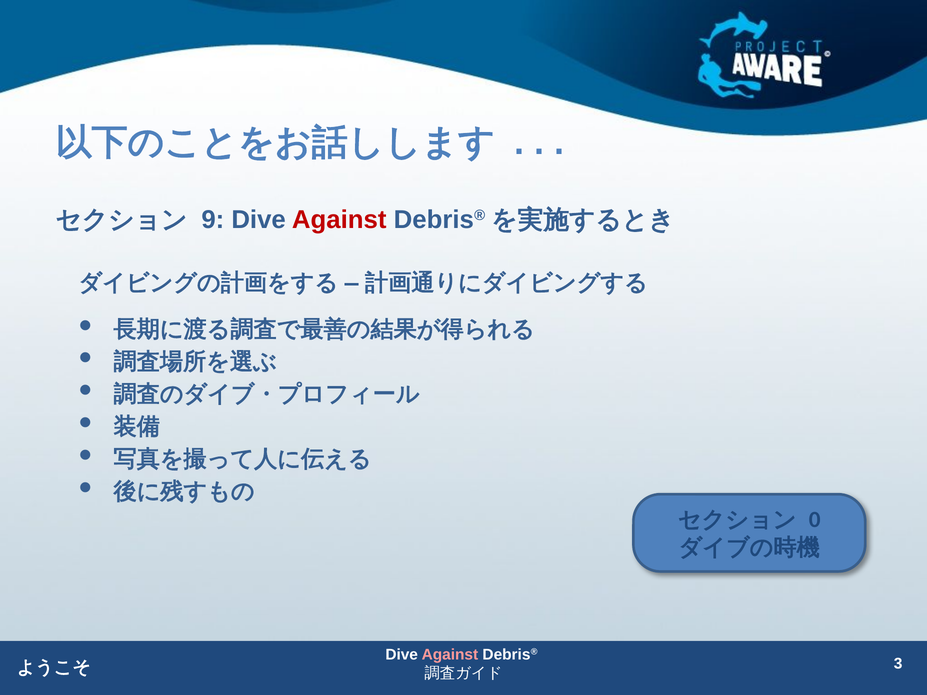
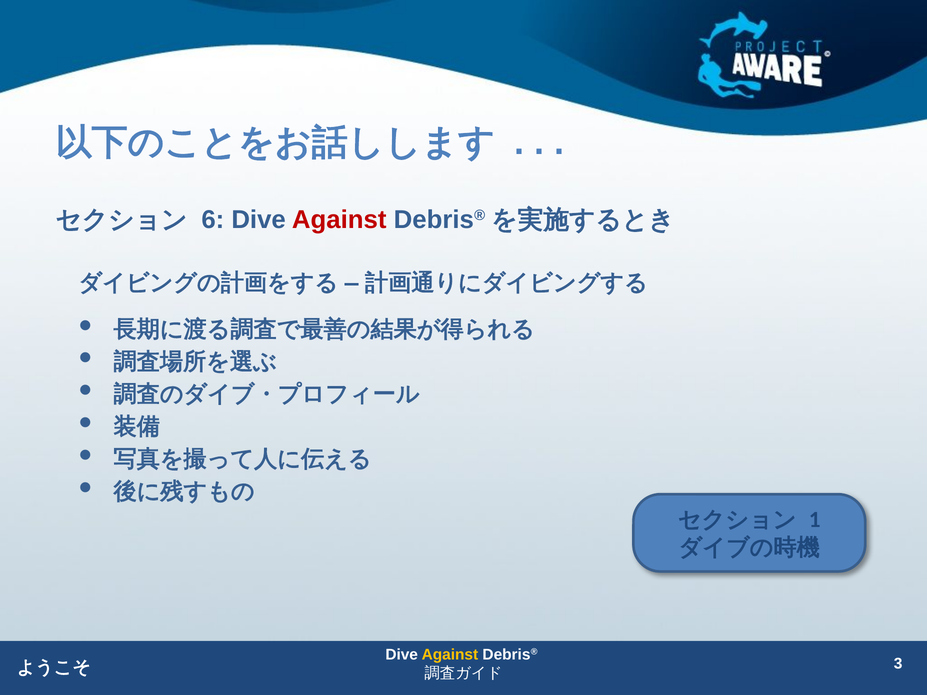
9: 9 -> 6 (213, 220)
0: 0 -> 1 (815, 520)
Against colour: pink -> yellow (450, 655)
